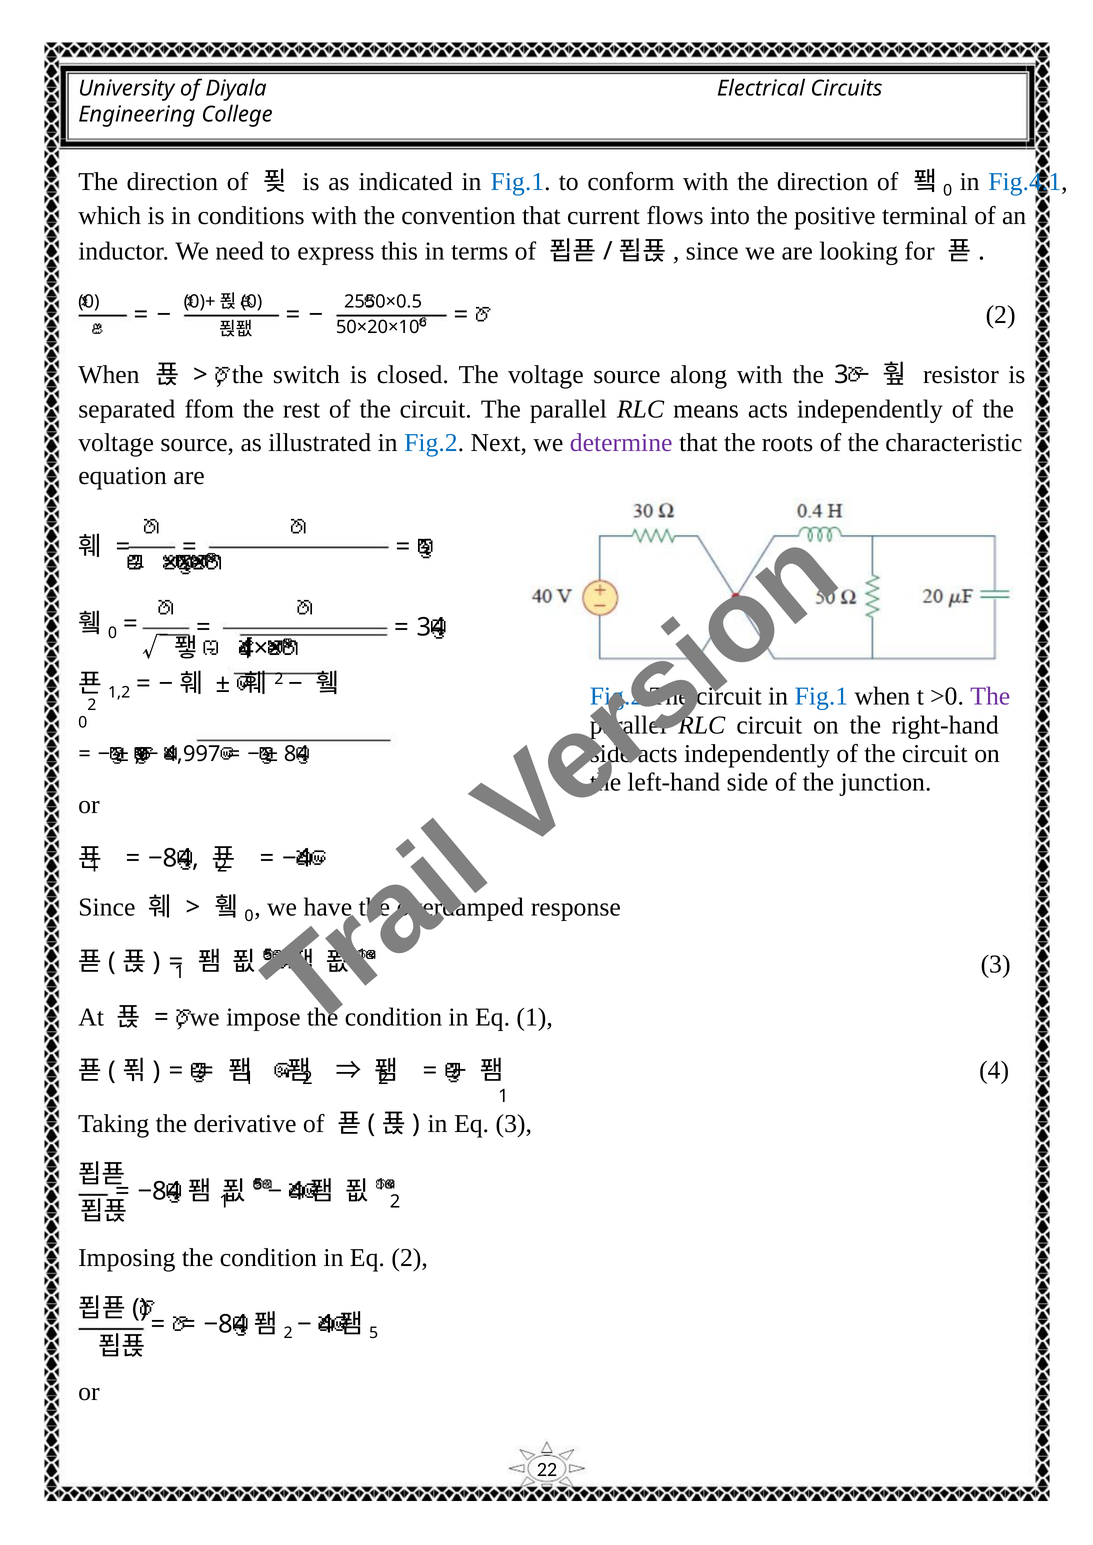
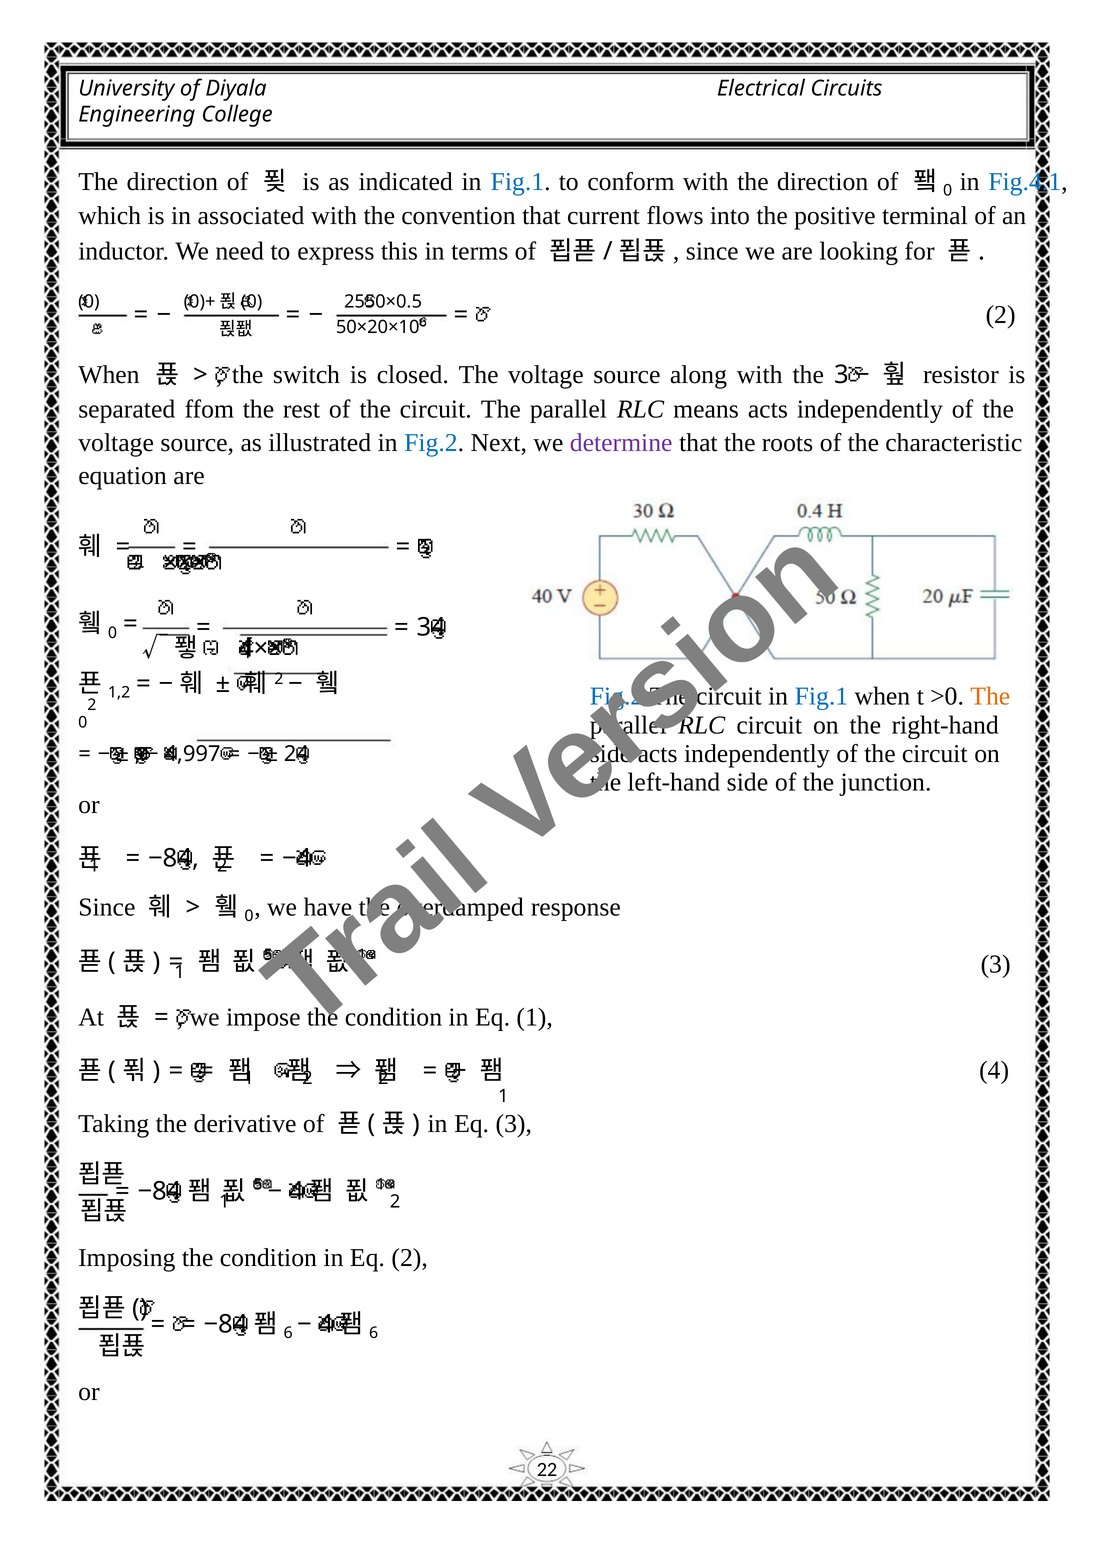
conditions: conditions -> associated (251, 216)
The colour: purple -> orange (990, 696)
8: 8 -> 2 (290, 754)
2: 2 -> 6 (288, 1333)
5: 5 -> 6 (374, 1333)
